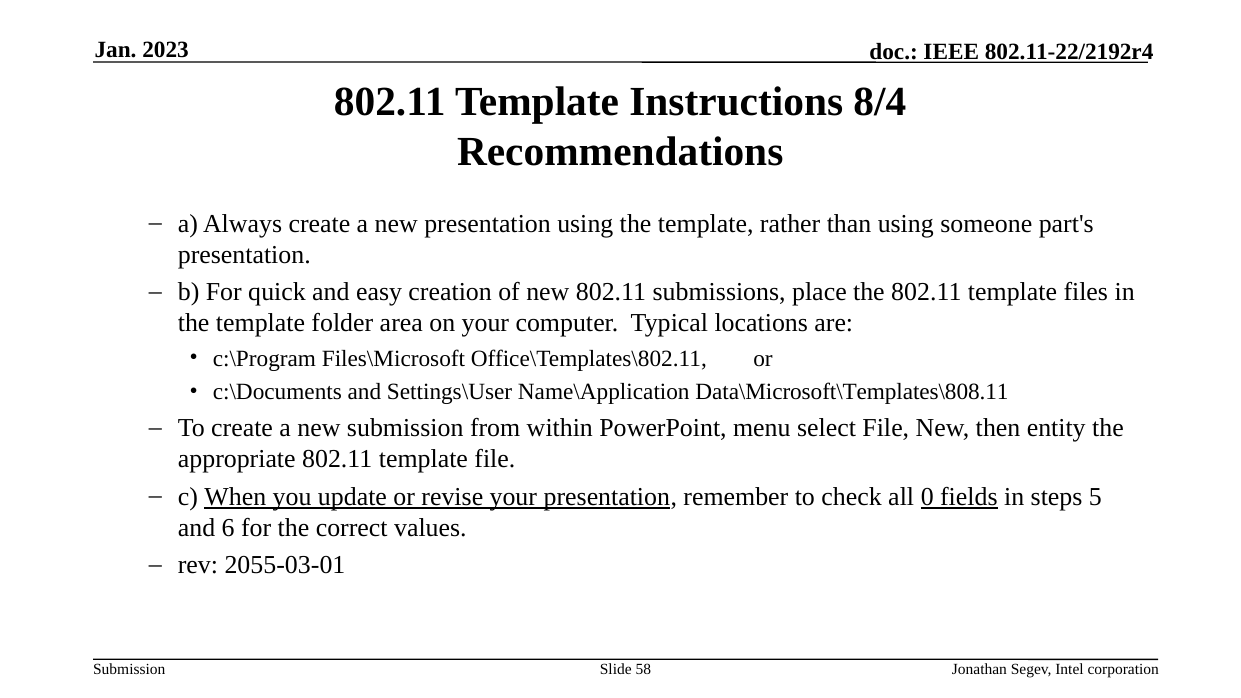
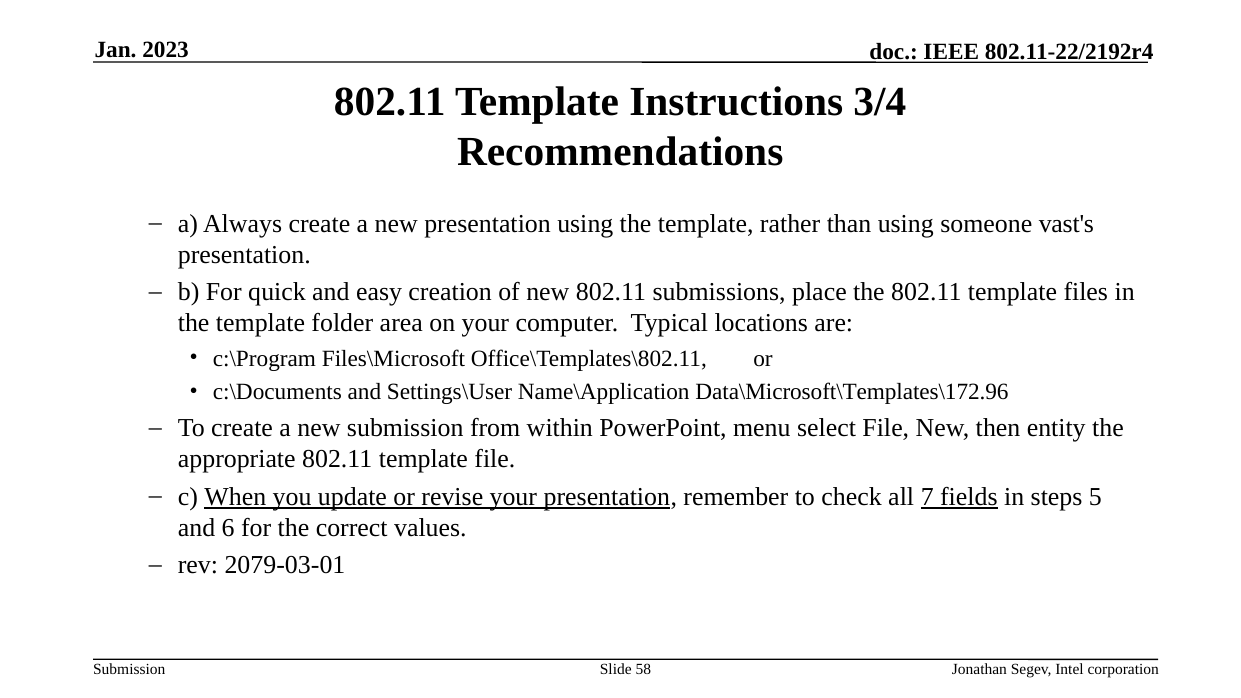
8/4: 8/4 -> 3/4 (880, 102)
part's: part's -> vast's (1066, 224)
Data\Microsoft\Templates\808.11: Data\Microsoft\Templates\808.11 -> Data\Microsoft\Templates\172.96 (852, 392)
0: 0 -> 7 (927, 497)
2055-03-01: 2055-03-01 -> 2079-03-01 (285, 565)
